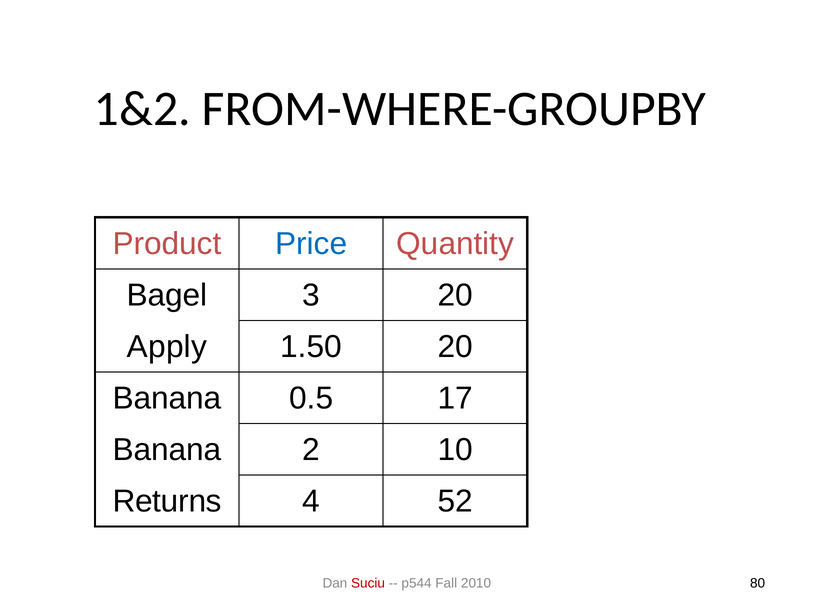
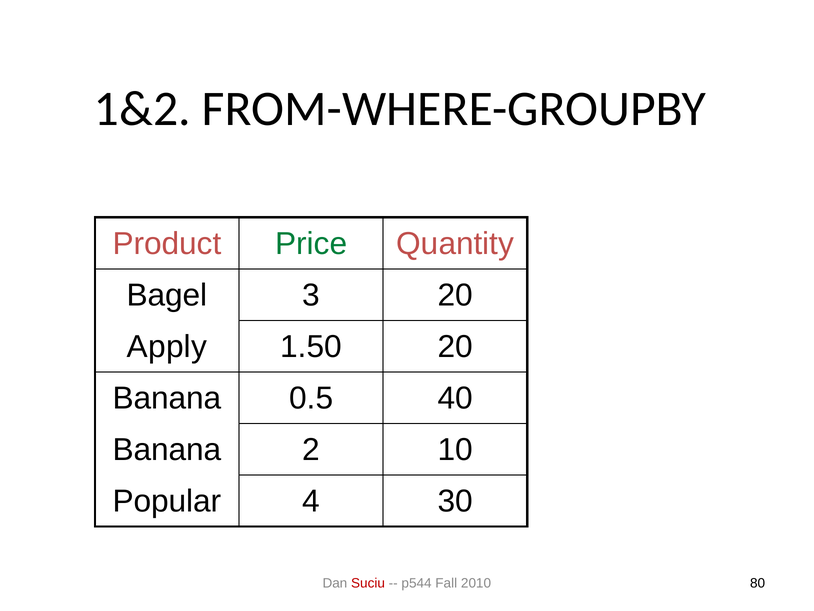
Price colour: blue -> green (311, 243)
17: 17 -> 40 (455, 398)
Returns: Returns -> Popular (167, 501)
52: 52 -> 30 (455, 501)
